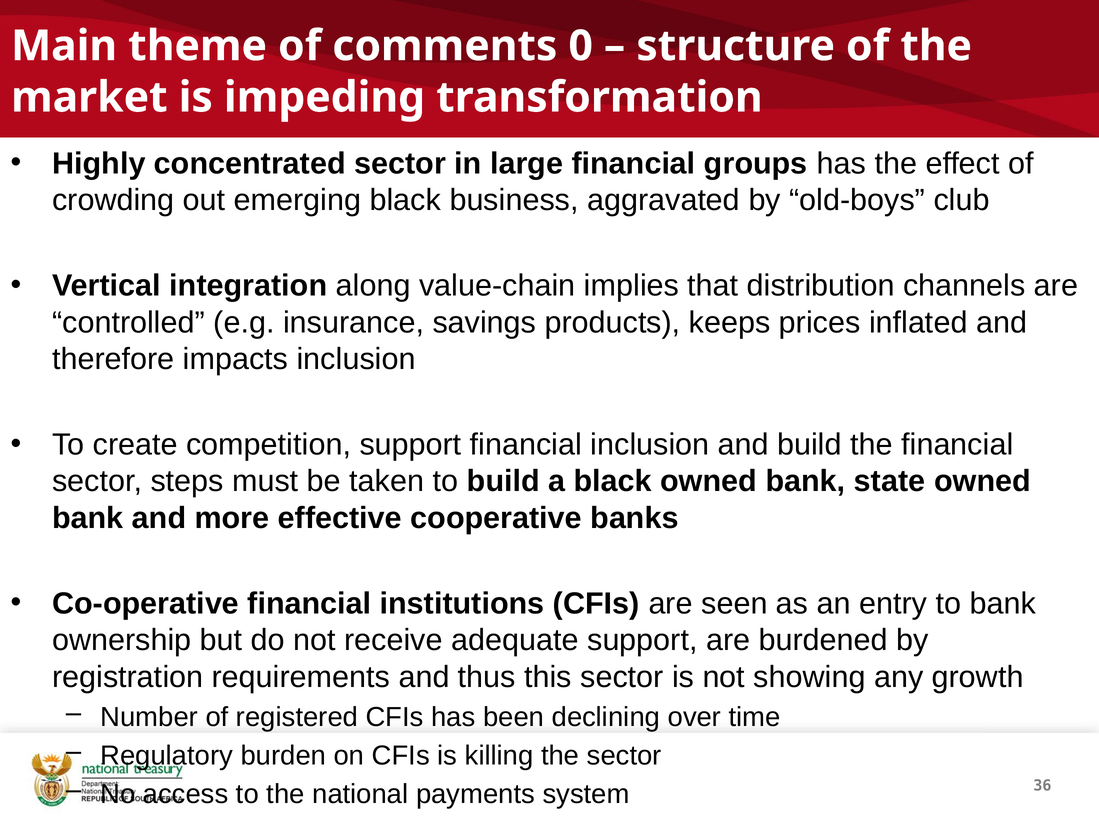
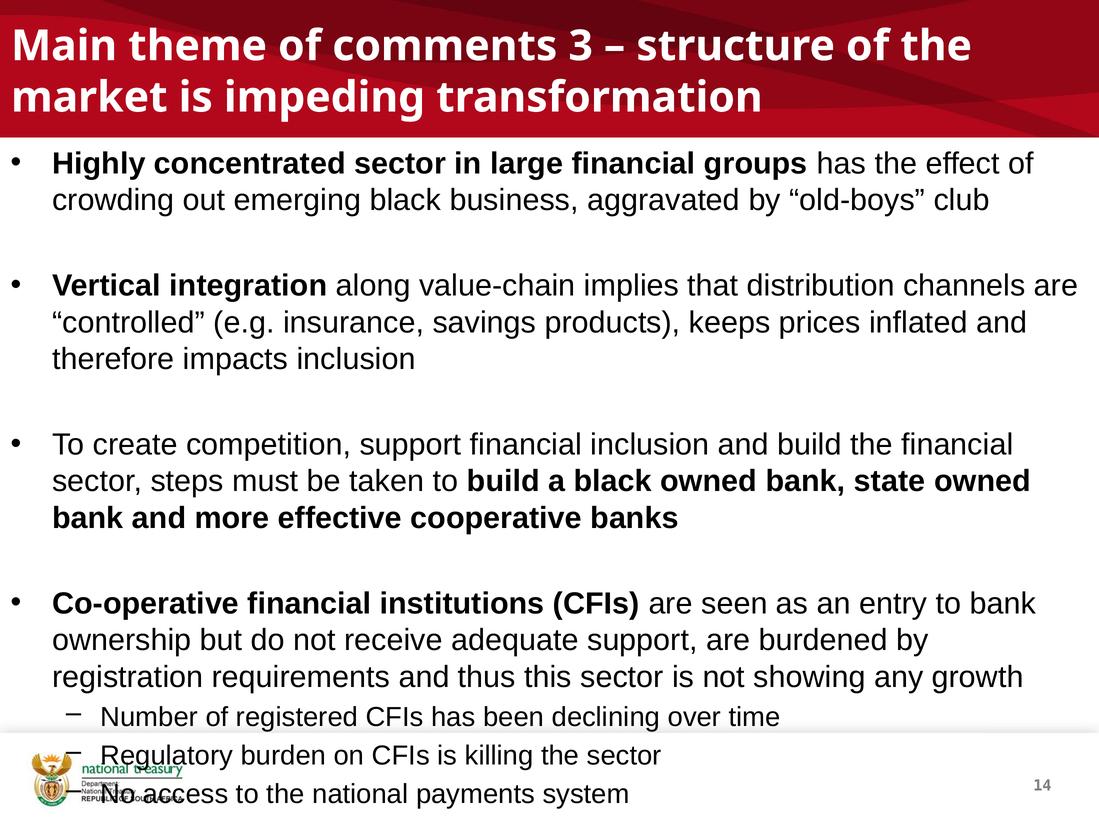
0: 0 -> 3 (581, 46)
36: 36 -> 14 (1042, 785)
